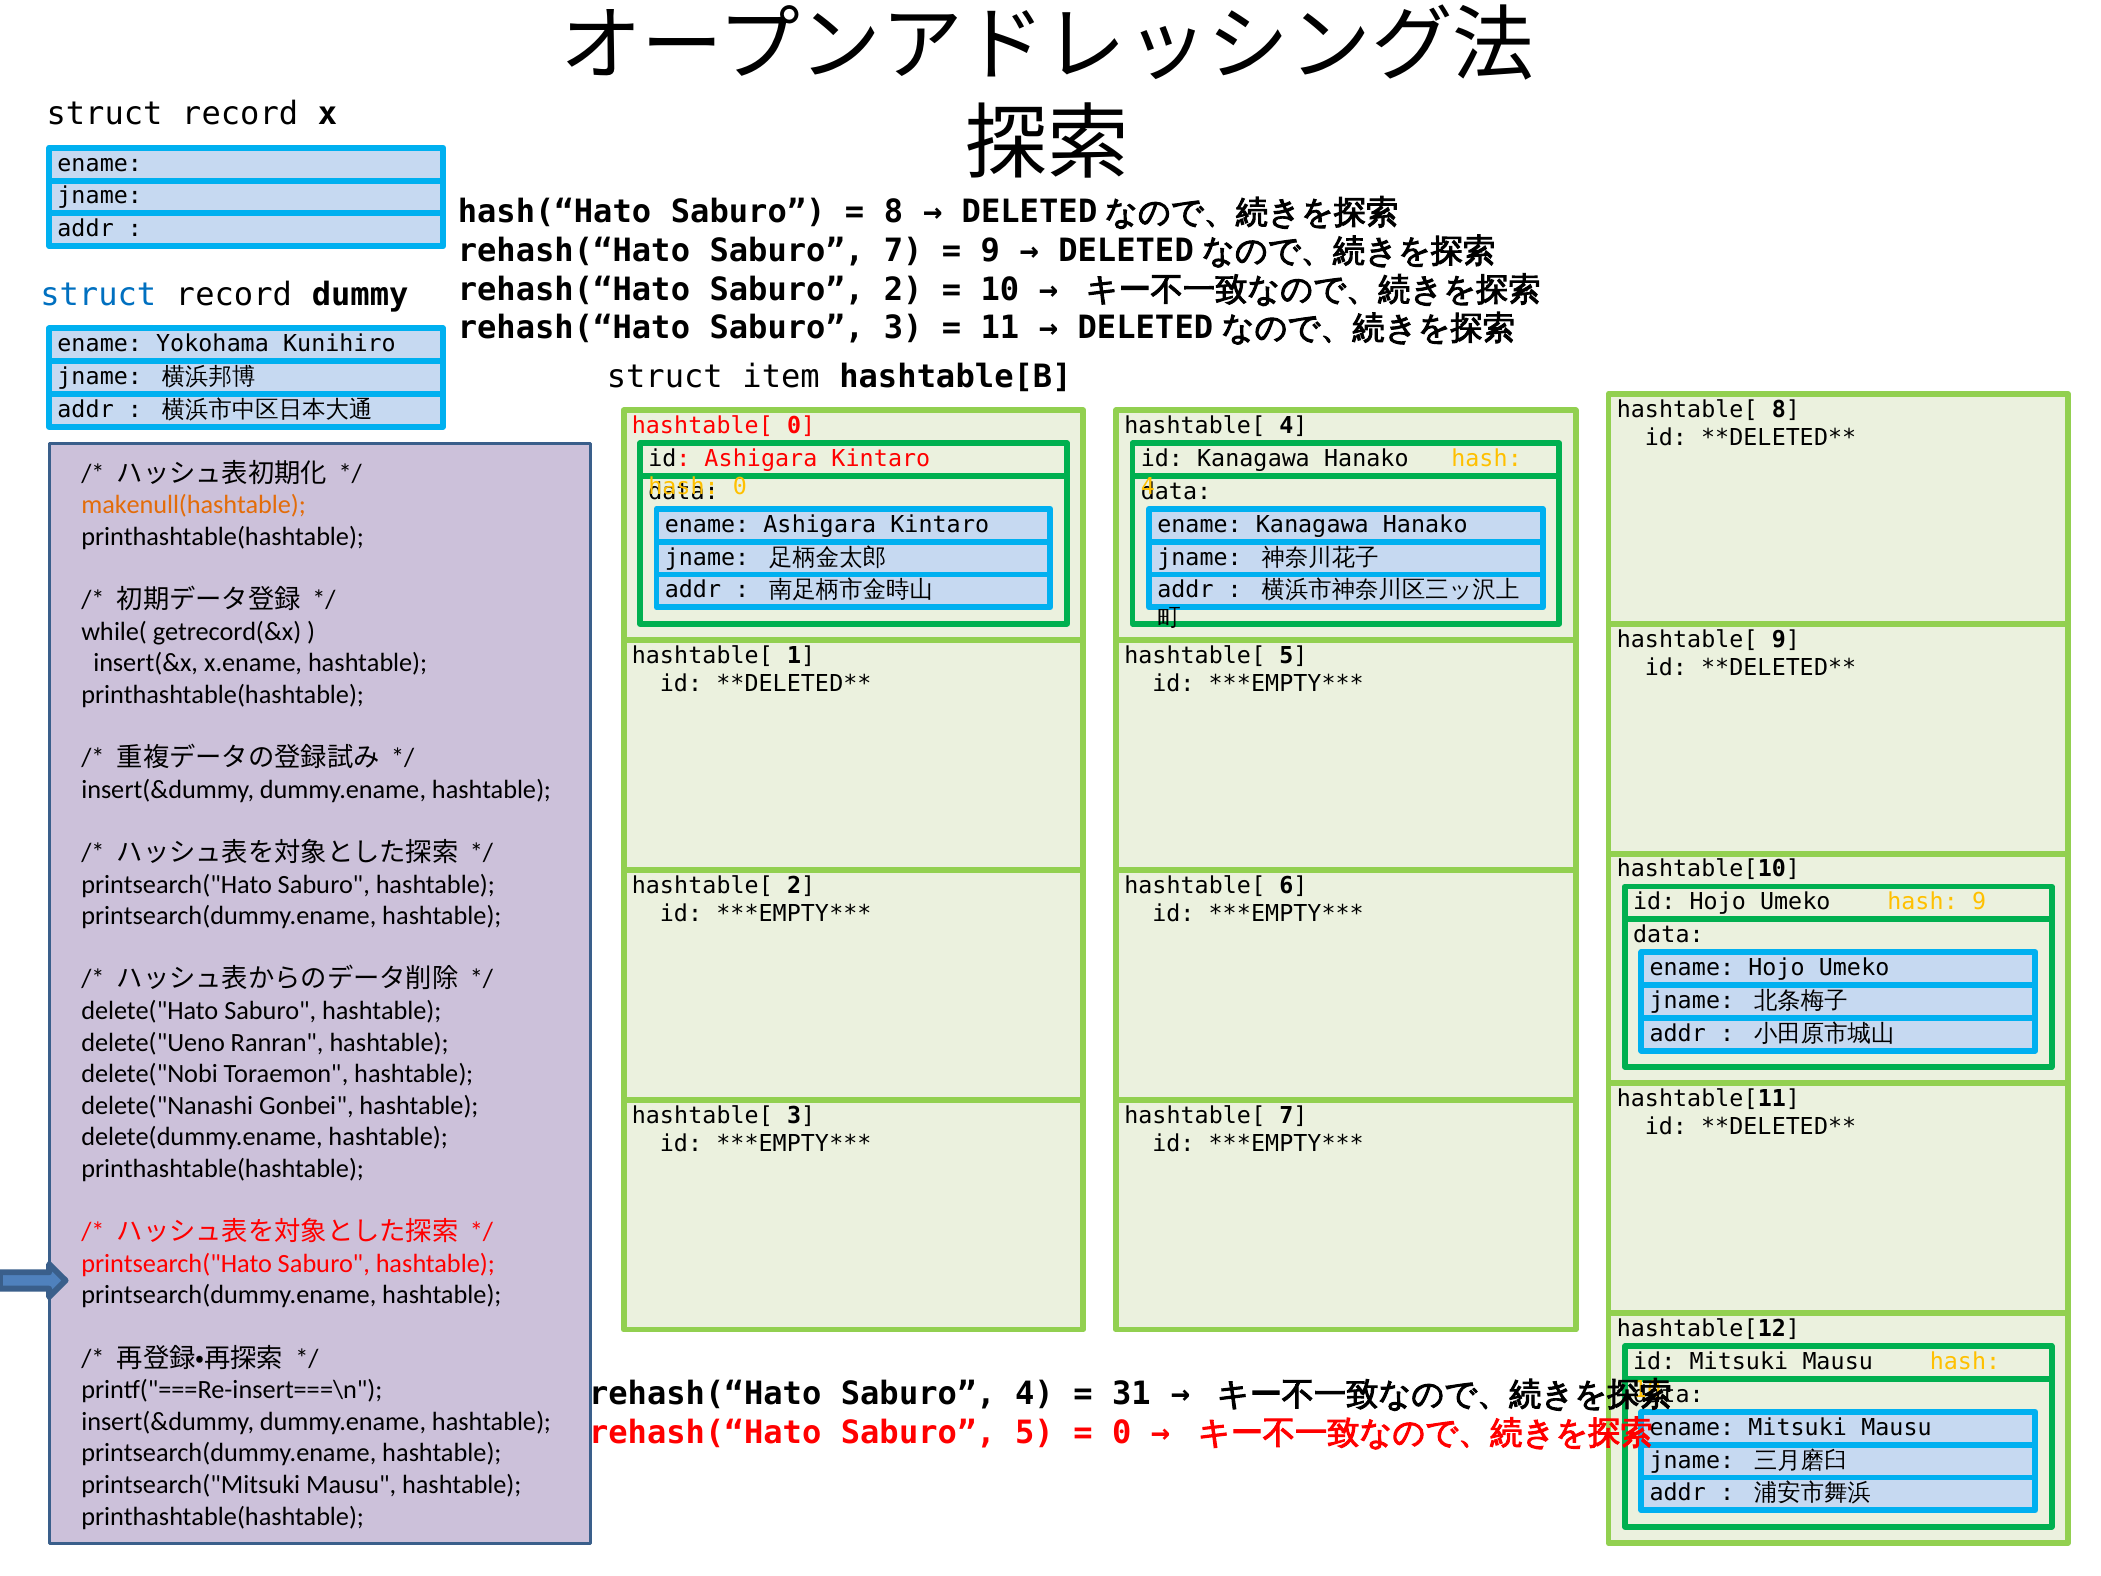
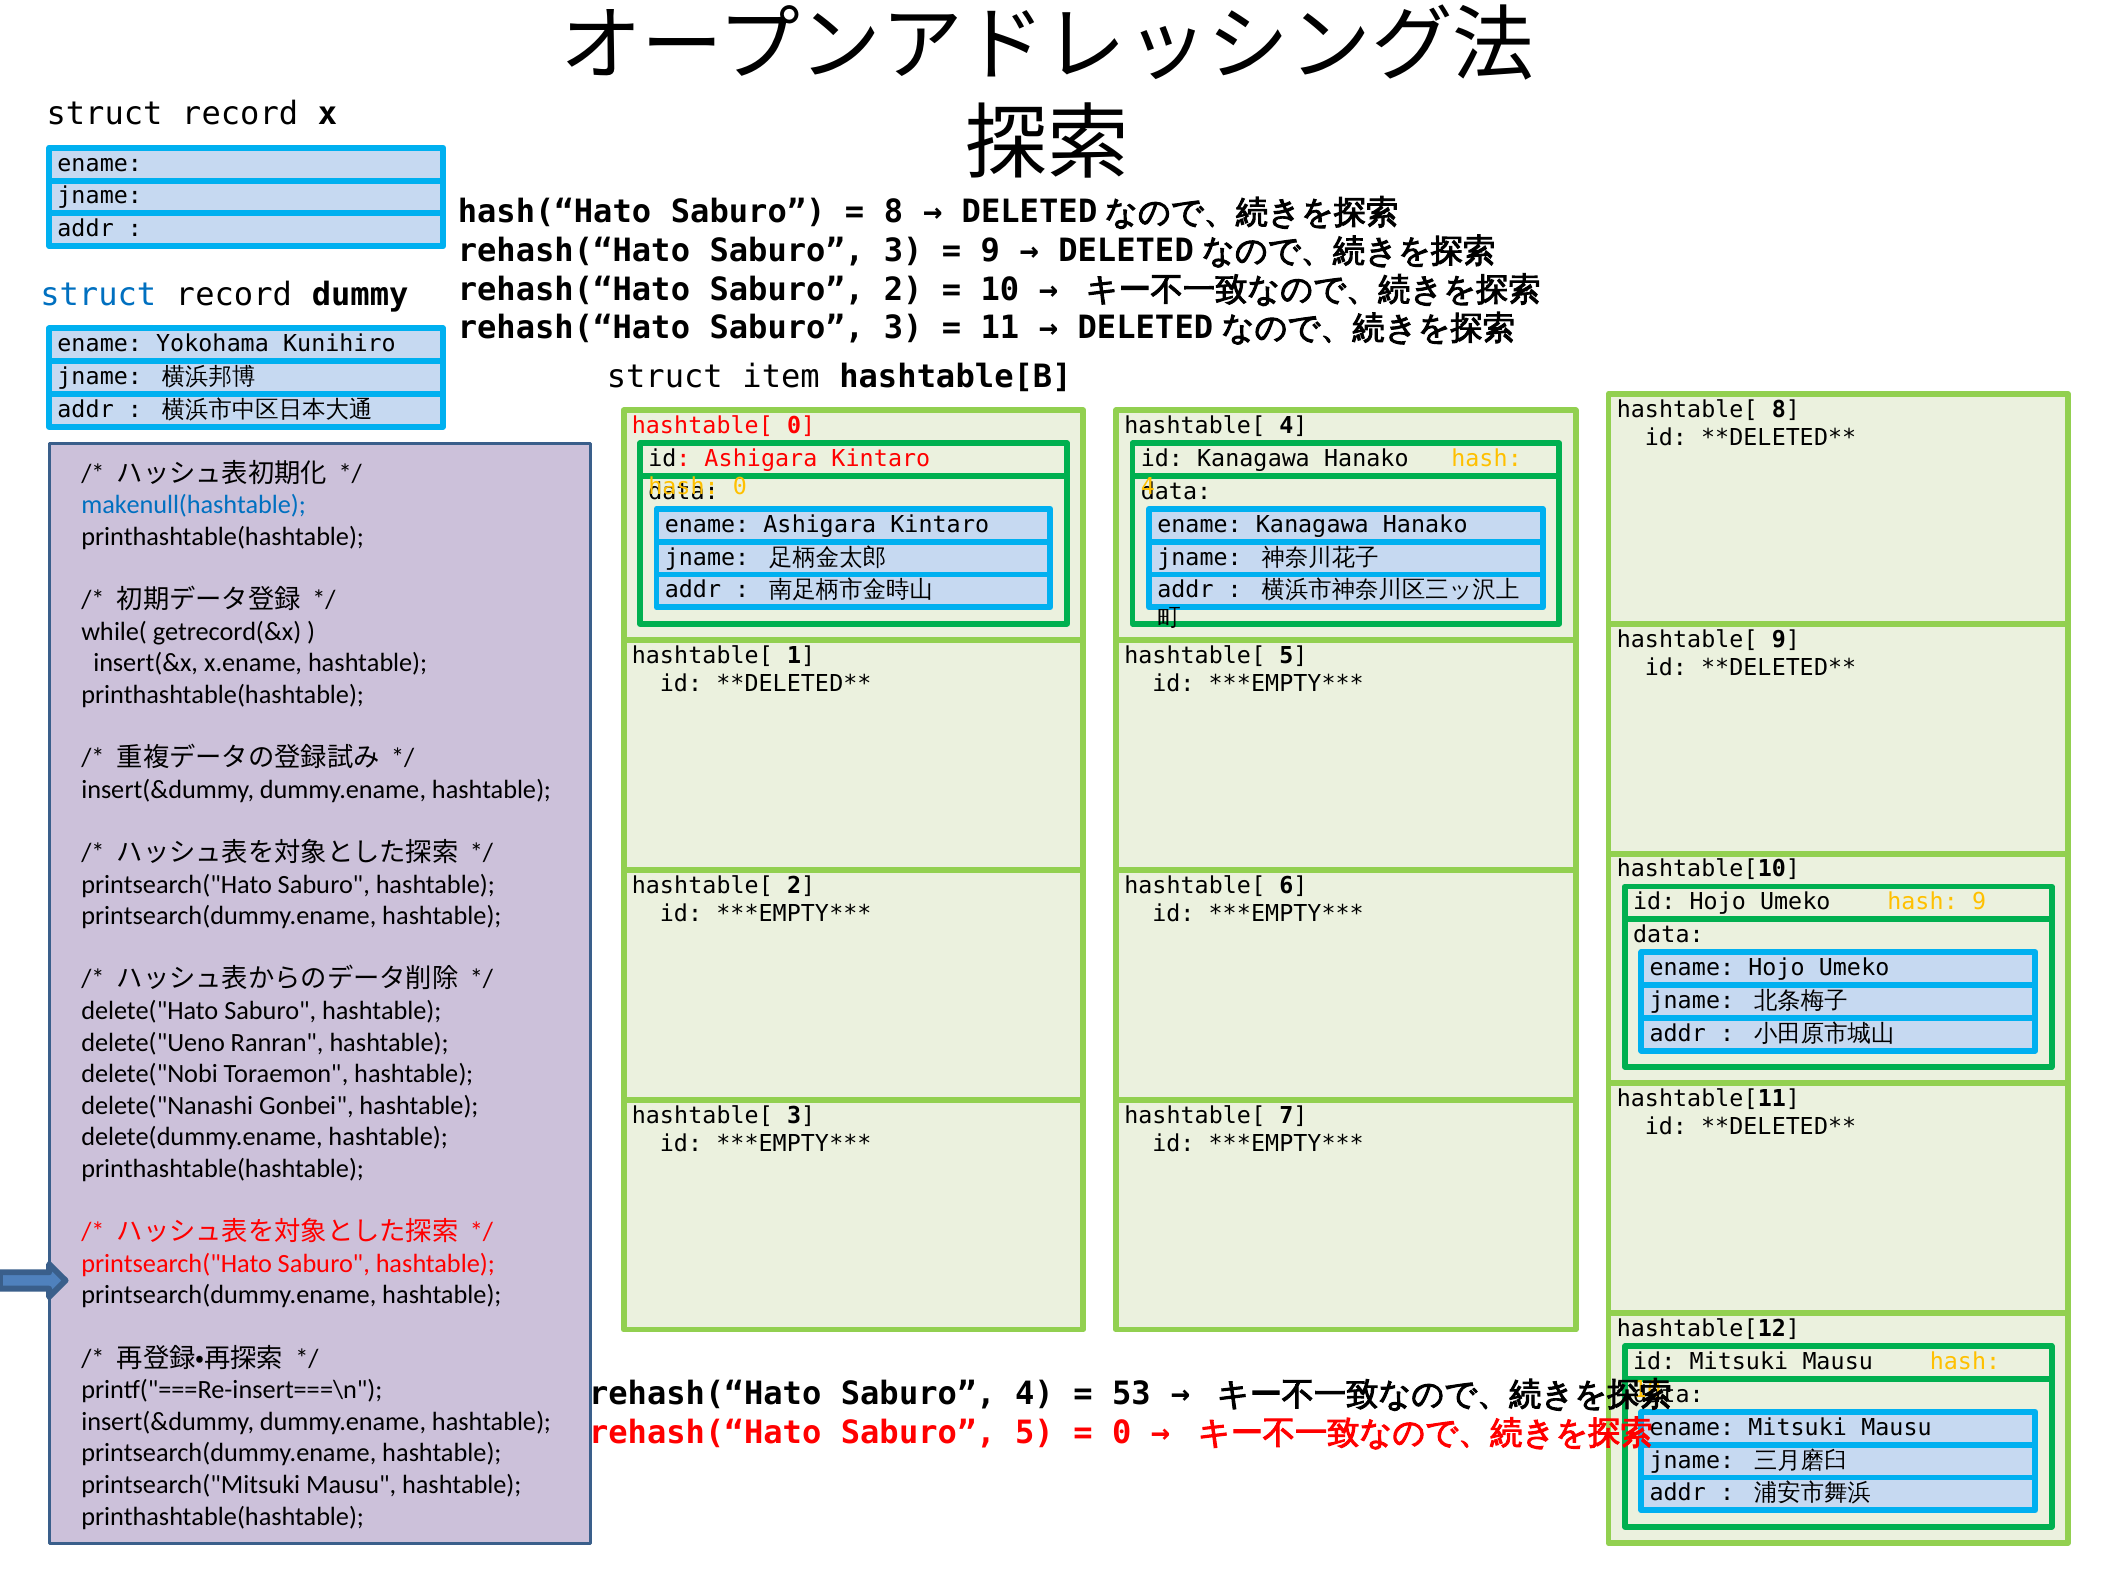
7: 7 -> 3 (903, 251)
makenull(hashtable colour: orange -> blue (194, 505)
31: 31 -> 53 (1131, 1394)
